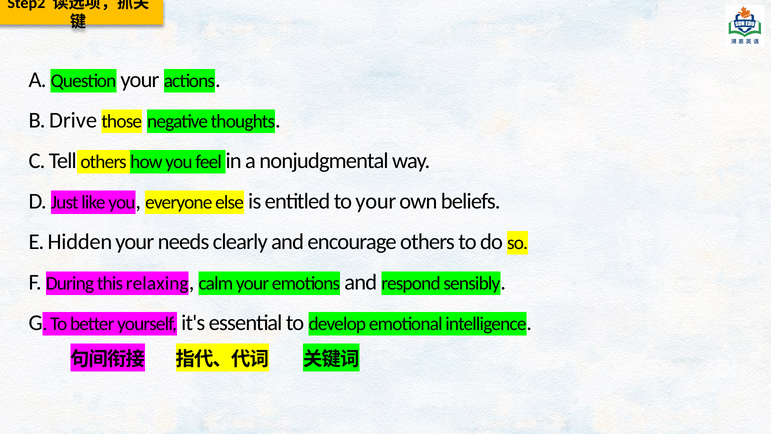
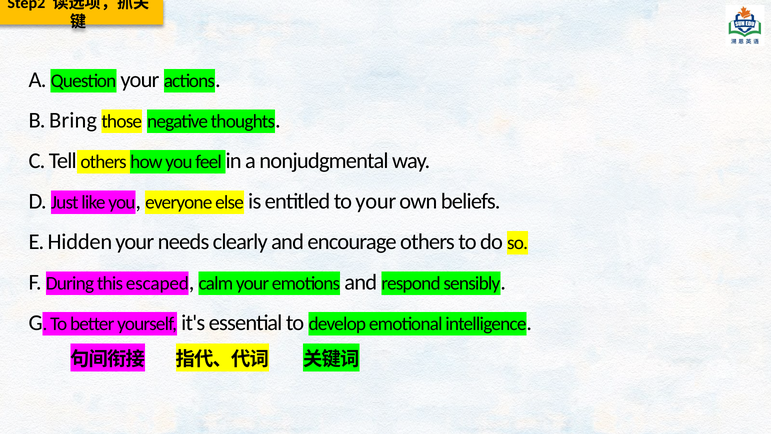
Drive: Drive -> Bring (73, 120)
relaxing: relaxing -> escaped (157, 283)
